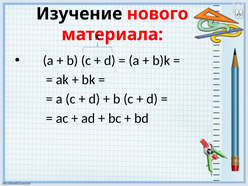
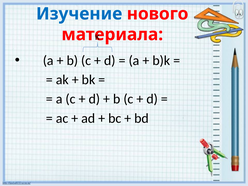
Изучение colour: black -> blue (79, 14)
